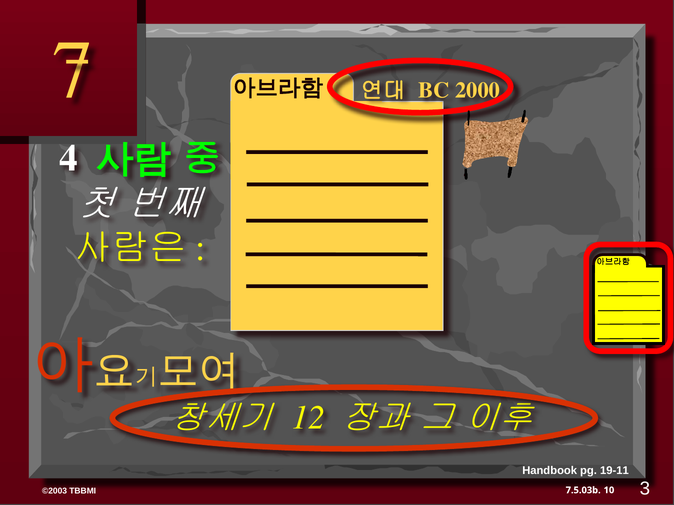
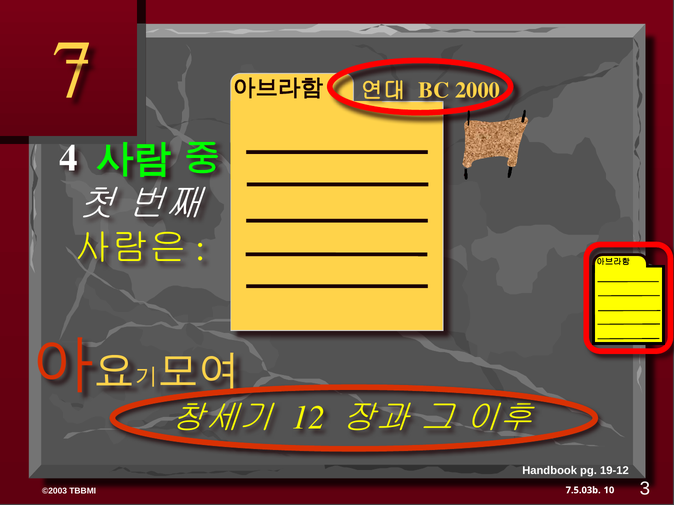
19-11: 19-11 -> 19-12 (614, 471)
